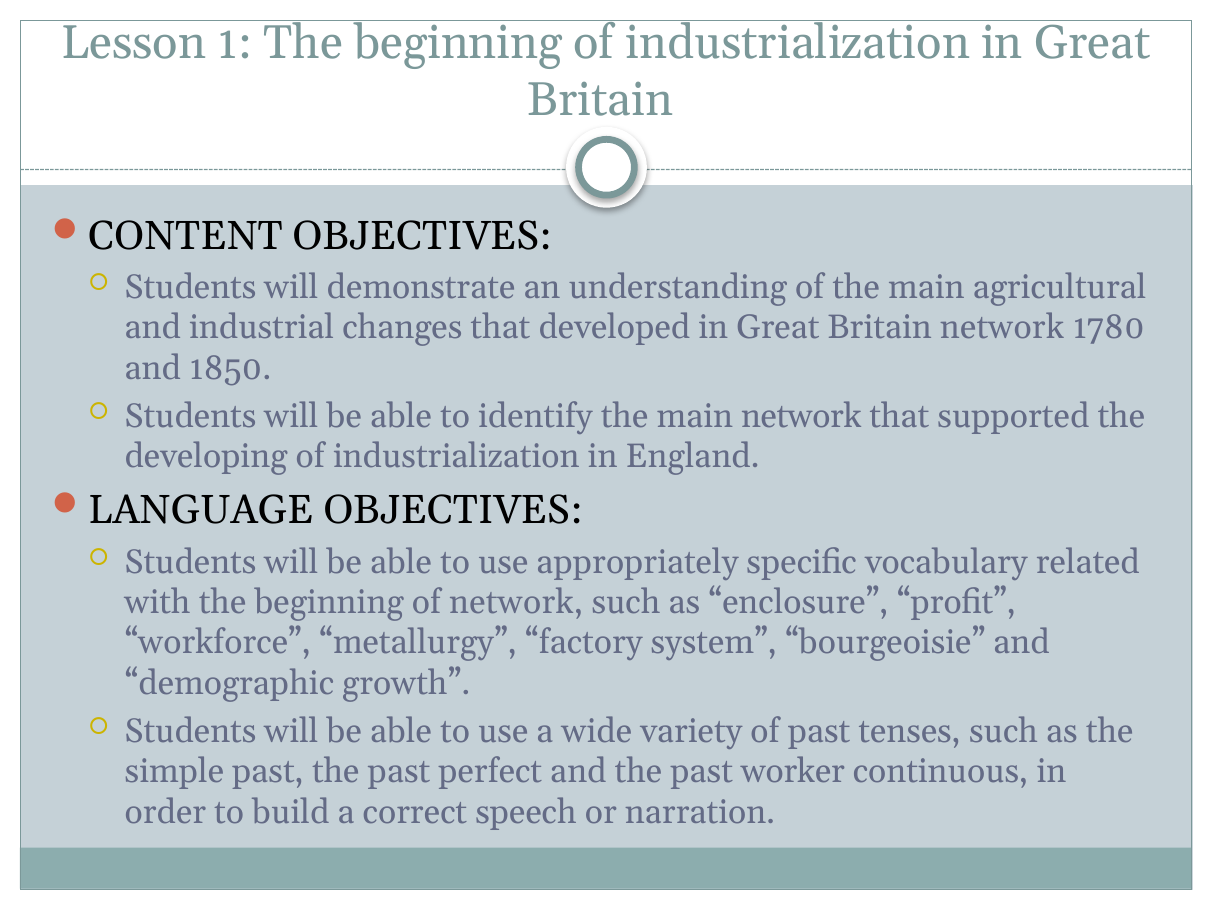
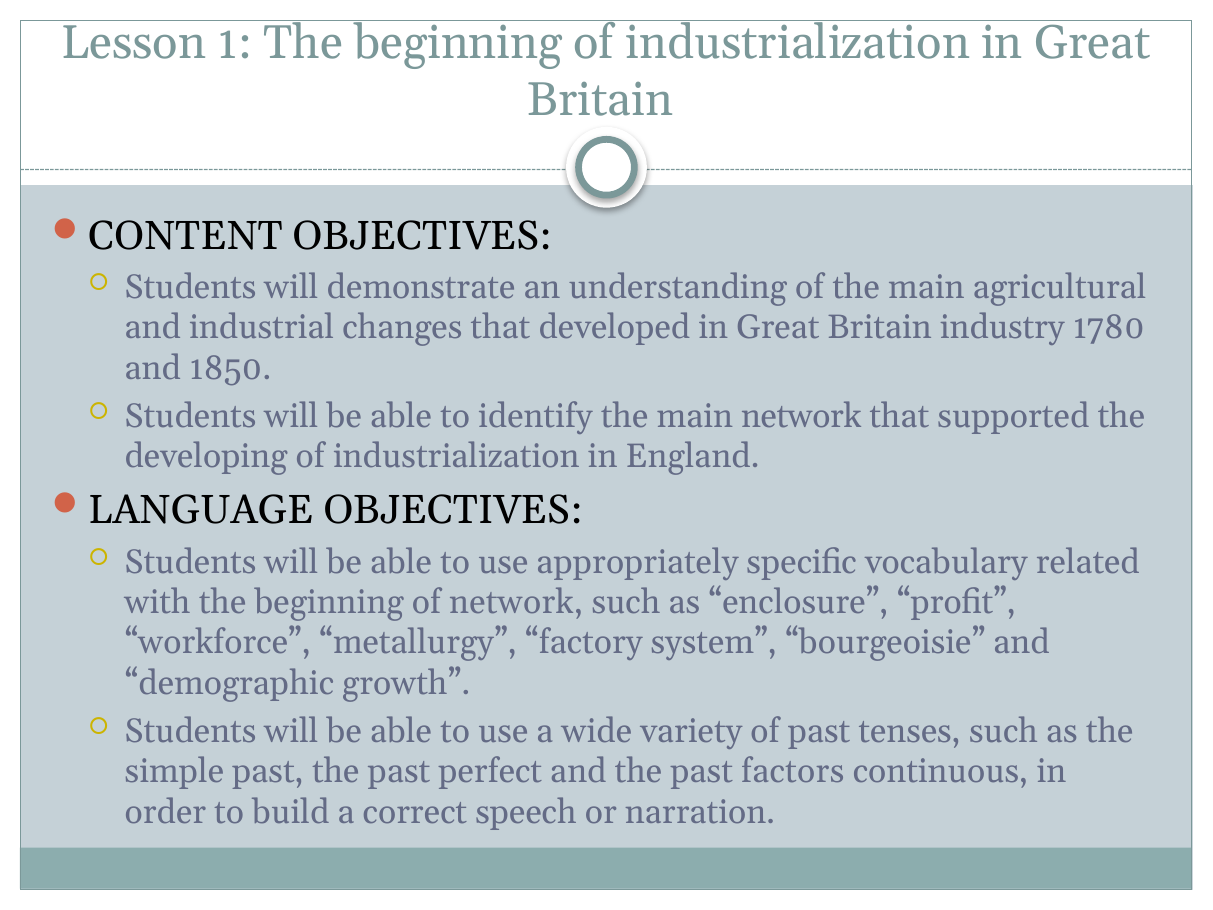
Britain network: network -> industry (1002, 328)
worker: worker -> factors (793, 771)
